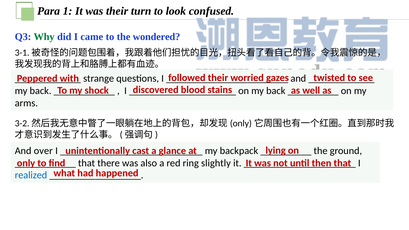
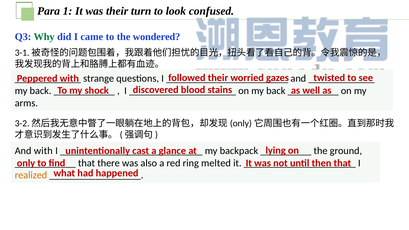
And over: over -> with (43, 151)
slightly: slightly -> melted (216, 163)
realized colour: blue -> orange (31, 175)
